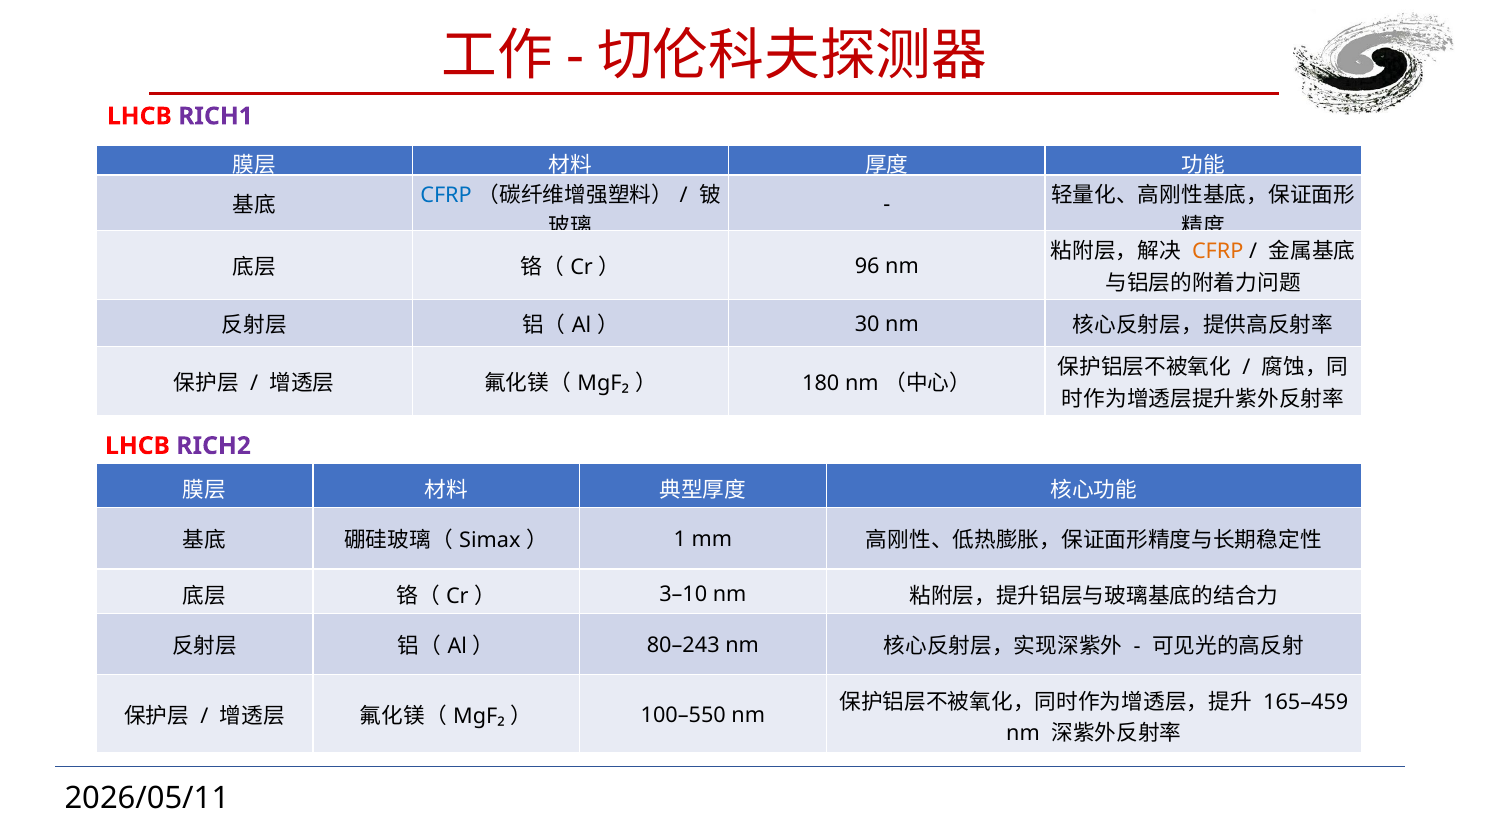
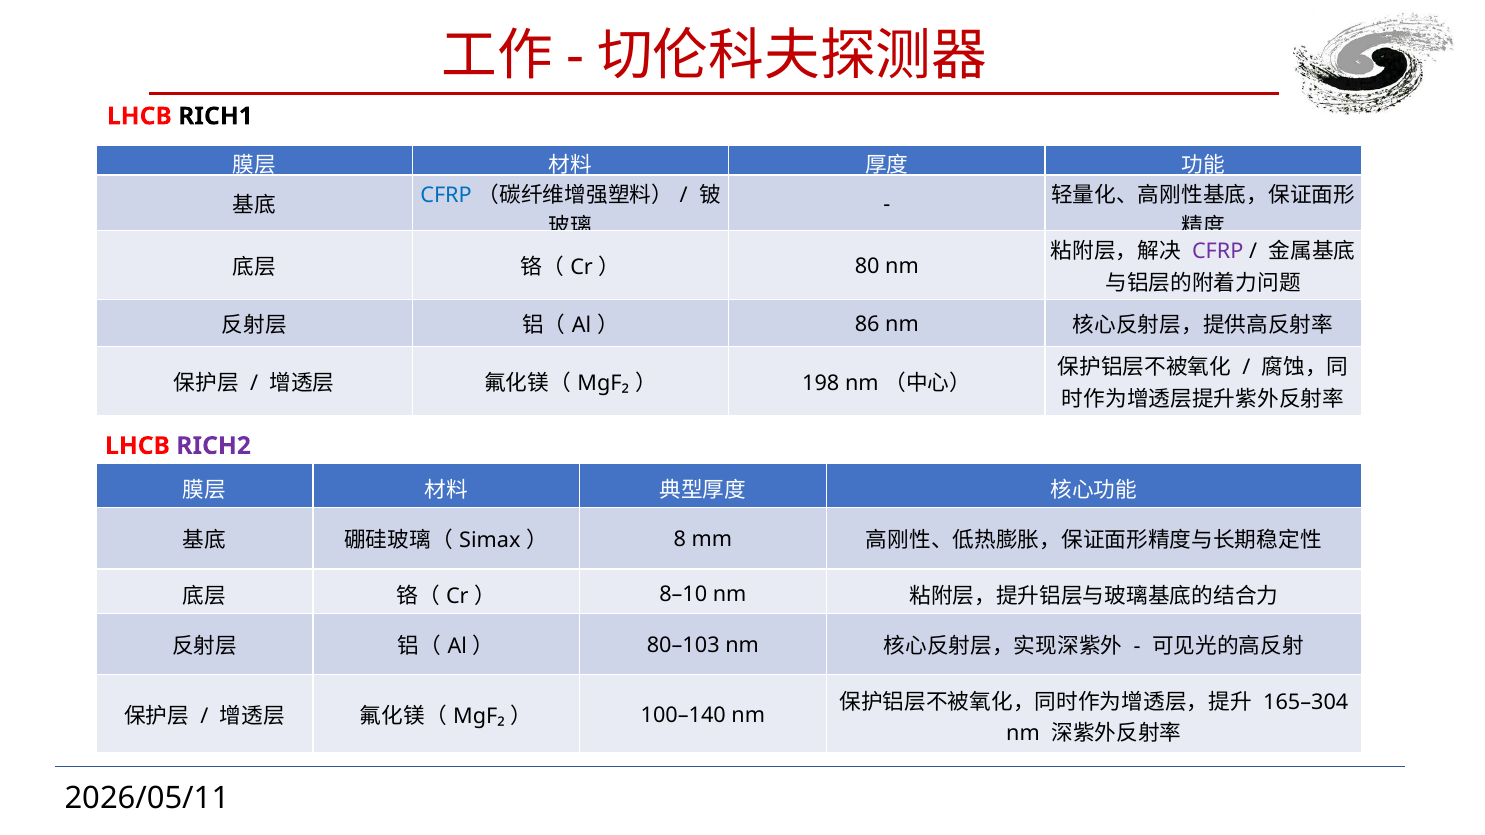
RICH1 colour: purple -> black (216, 116)
CFRP colour: orange -> purple (1218, 252)
96: 96 -> 80 (867, 267)
30: 30 -> 86 (867, 324)
180: 180 -> 198 (821, 383)
1: 1 -> 8 (680, 540)
3–10: 3–10 -> 8–10 (683, 594)
80–243: 80–243 -> 80–103 (683, 645)
165–459: 165–459 -> 165–304 (1306, 702)
100–550: 100–550 -> 100–140 (683, 715)
